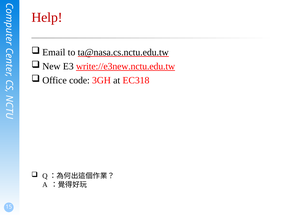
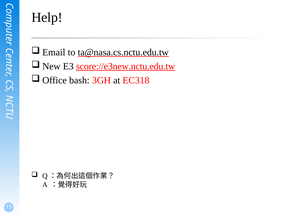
Help colour: red -> black (47, 17)
write://e3new.nctu.edu.tw: write://e3new.nctu.edu.tw -> score://e3new.nctu.edu.tw (126, 66)
code: code -> bash (79, 80)
